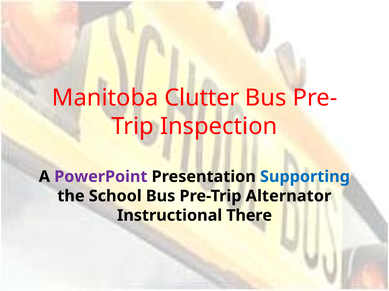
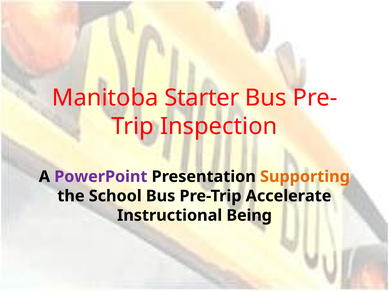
Clutter: Clutter -> Starter (202, 98)
Supporting colour: blue -> orange (305, 177)
Alternator: Alternator -> Accelerate (289, 197)
There: There -> Being (249, 216)
